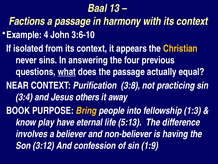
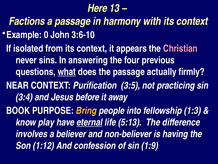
Baal: Baal -> Here (97, 8)
4: 4 -> 0 (46, 35)
Christian colour: yellow -> pink (180, 48)
equal: equal -> firmly (192, 72)
3:8: 3:8 -> 3:5 (131, 85)
others: others -> before (87, 97)
eternal underline: none -> present (90, 122)
3:12: 3:12 -> 1:12 (44, 145)
